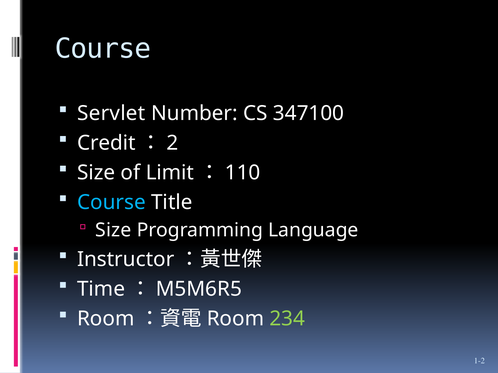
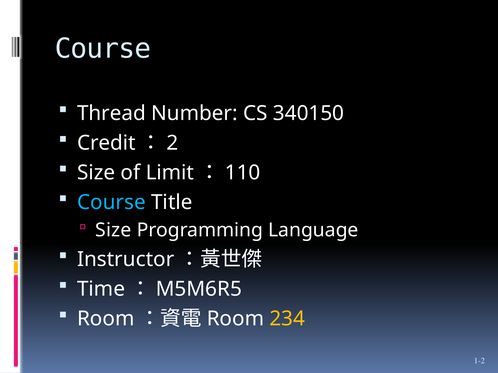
Servlet: Servlet -> Thread (111, 113)
347100: 347100 -> 340150 (309, 113)
234 colour: light green -> yellow (287, 319)
